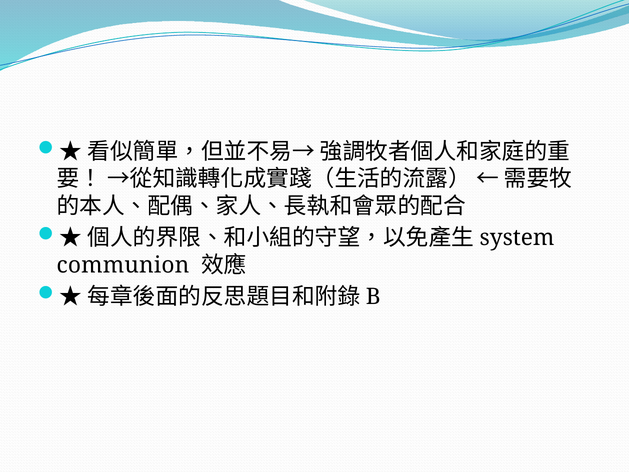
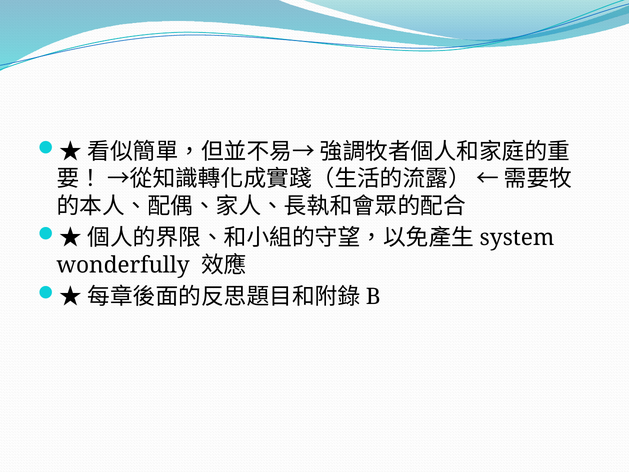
communion: communion -> wonderfully (123, 265)
